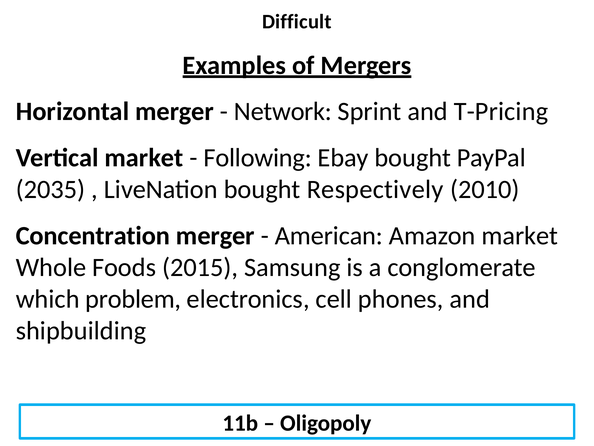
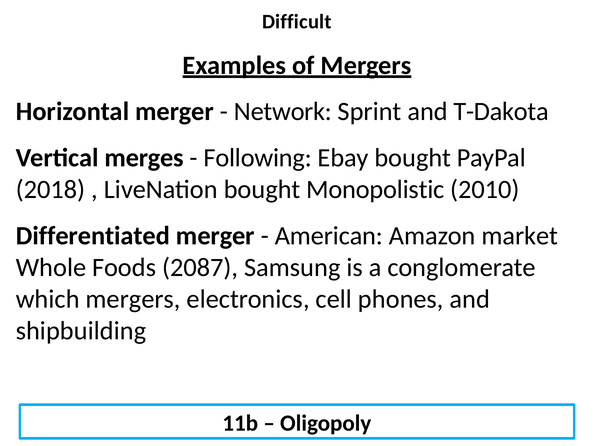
T-Pricing: T-Pricing -> T-Dakota (501, 111)
Vertical market: market -> merges (144, 158)
2035: 2035 -> 2018 (51, 189)
Respectively: Respectively -> Monopolistic (375, 189)
Concentration: Concentration -> Differentiated (93, 235)
2015: 2015 -> 2087 (200, 267)
which problem: problem -> mergers (133, 299)
